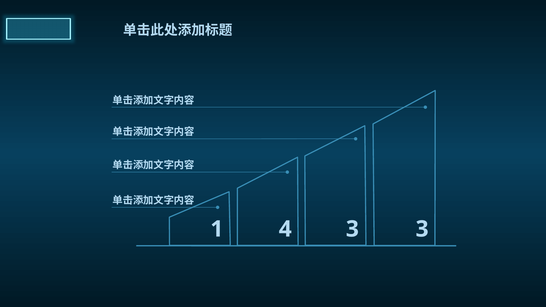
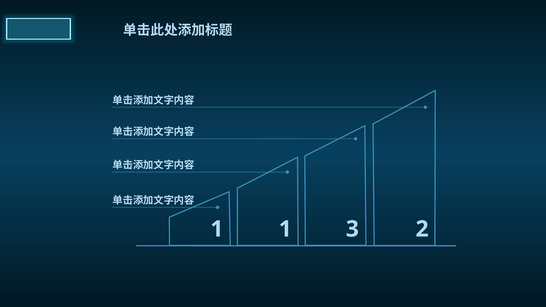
1 4: 4 -> 1 (285, 229)
3 3: 3 -> 2 (422, 229)
